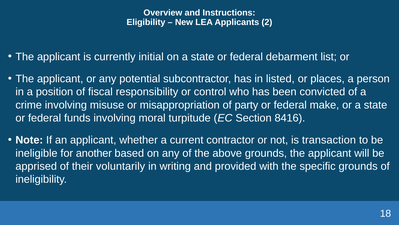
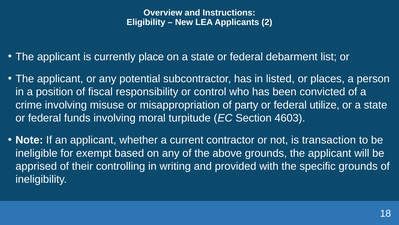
initial: initial -> place (151, 57)
make: make -> utilize (325, 105)
8416: 8416 -> 4603 (290, 118)
another: another -> exempt (94, 153)
voluntarily: voluntarily -> controlling (121, 166)
